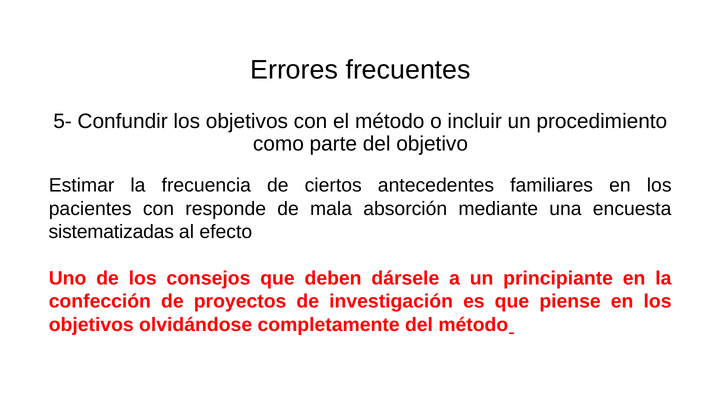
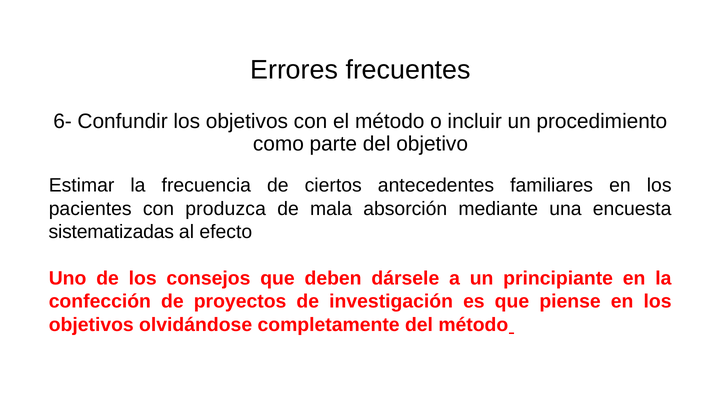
5-: 5- -> 6- (63, 121)
responde: responde -> produzca (226, 209)
